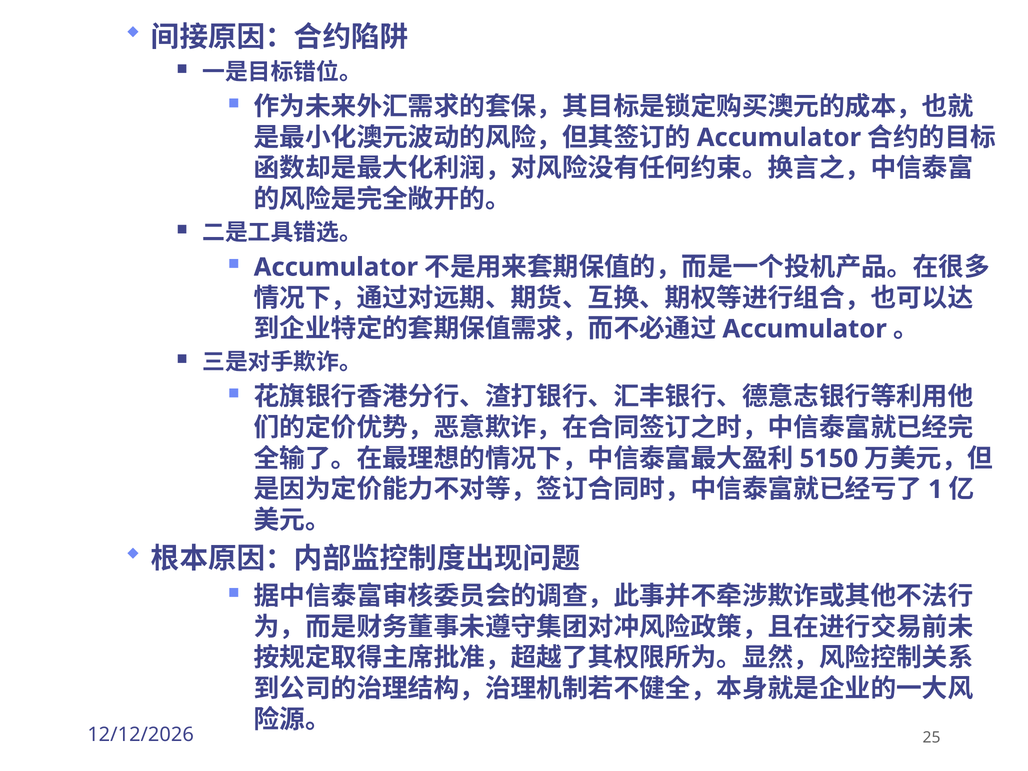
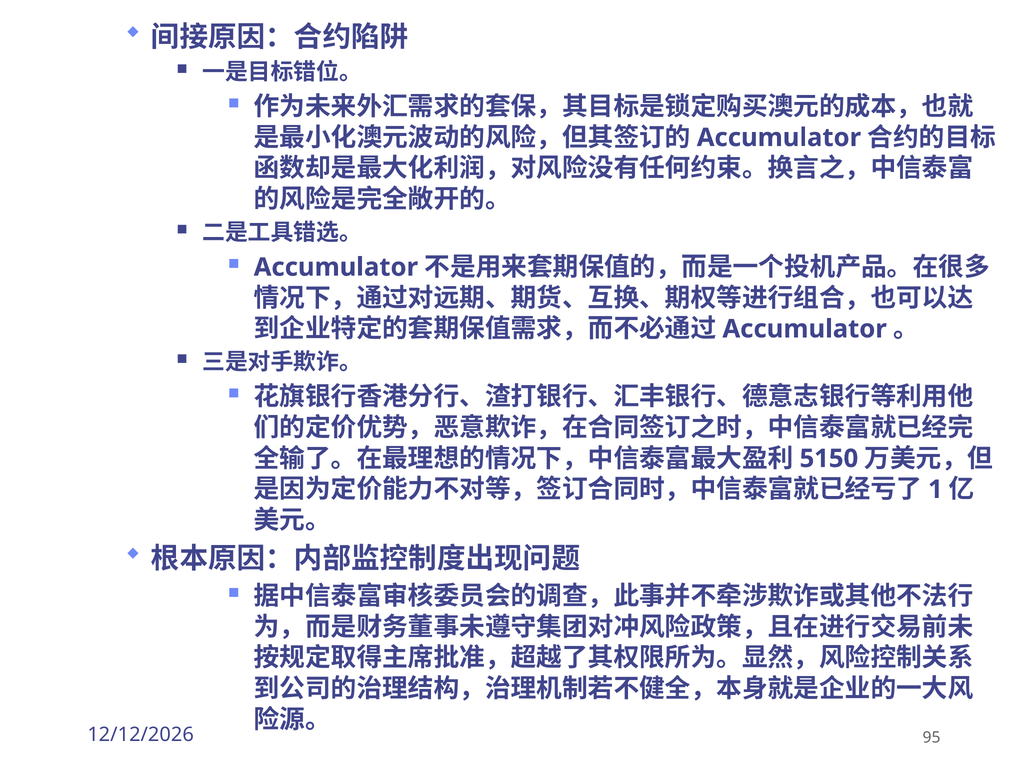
25: 25 -> 95 (932, 738)
